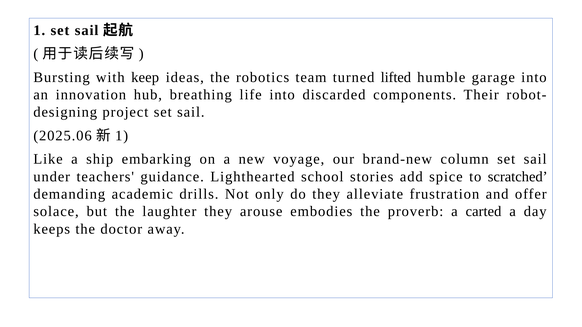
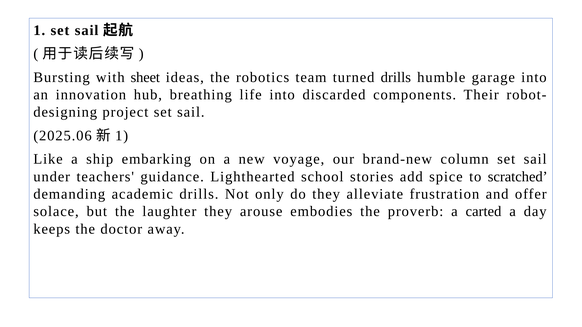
keep: keep -> sheet (145, 77)
turned lifted: lifted -> drills (396, 77)
